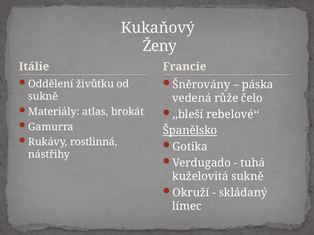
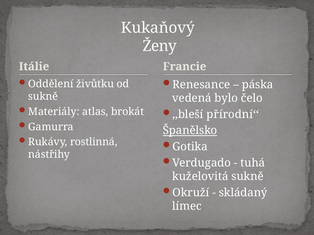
Šněrovány: Šněrovány -> Renesance (201, 85)
růže: růže -> bylo (226, 98)
rebelové‘‘: rebelové‘‘ -> přírodní‘‘ (233, 115)
